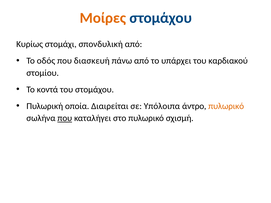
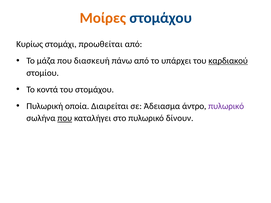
σπονδυλική: σπονδυλική -> προωθείται (101, 44)
οδός: οδός -> μάζα (46, 61)
καρδιακού underline: none -> present (228, 61)
Υπόλοιπα: Υπόλοιπα -> Άδειασμα (162, 106)
πυλωρικό colour: orange -> purple (226, 106)
σχισμή: σχισμή -> δίνουν (180, 118)
